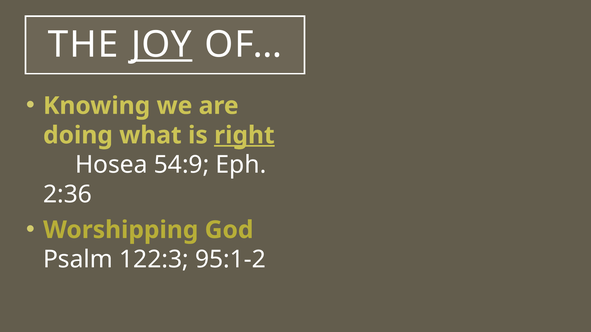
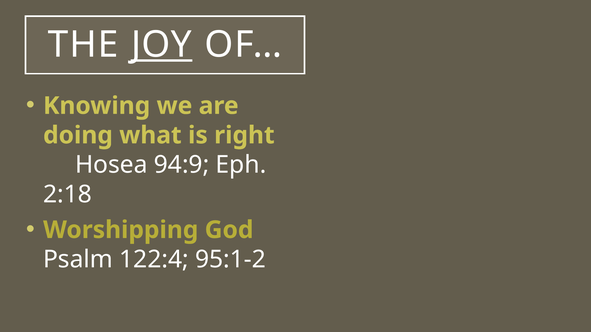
right underline: present -> none (244, 135)
54:9: 54:9 -> 94:9 (182, 165)
2:36: 2:36 -> 2:18 (68, 195)
122:3: 122:3 -> 122:4 (154, 260)
